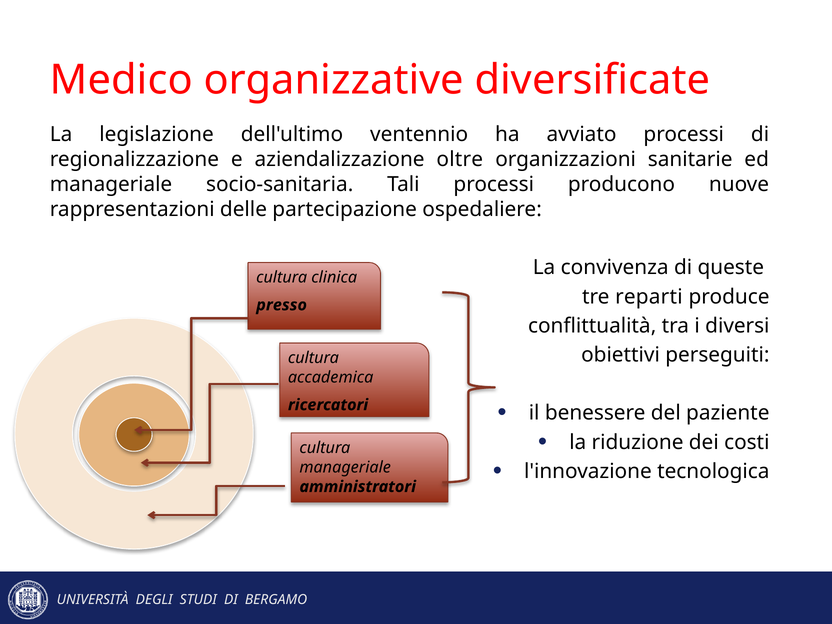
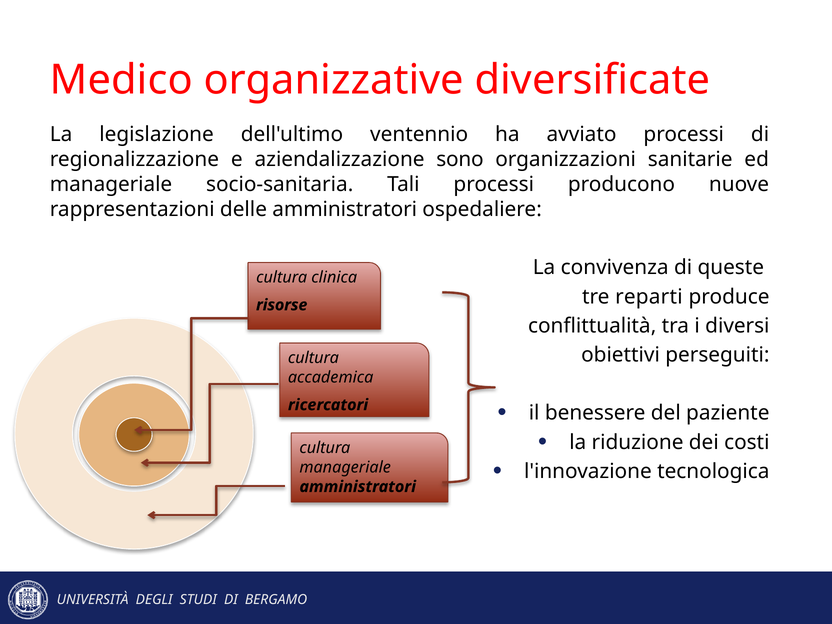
oltre: oltre -> sono (460, 159)
delle partecipazione: partecipazione -> amministratori (345, 209)
presso: presso -> risorse (282, 305)
